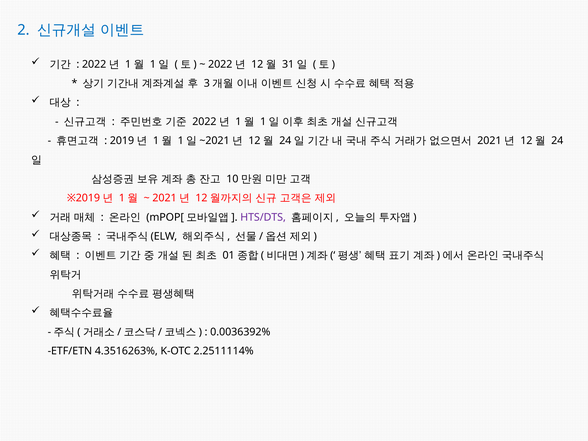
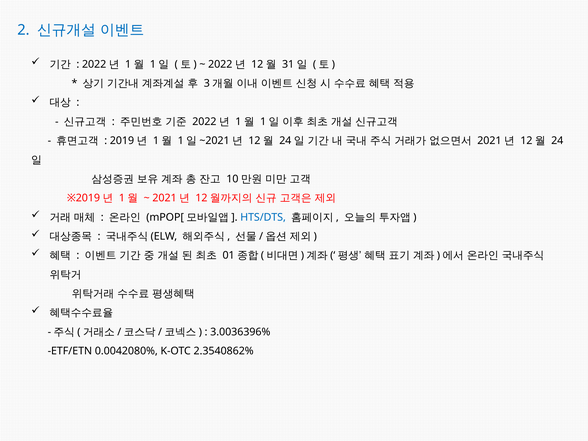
HTS/DTS colour: purple -> blue (263, 217)
0.0036392%: 0.0036392% -> 3.0036396% (240, 332)
4.3516263%: 4.3516263% -> 0.0042080% (126, 351)
2.2511114%: 2.2511114% -> 2.3540862% (224, 351)
